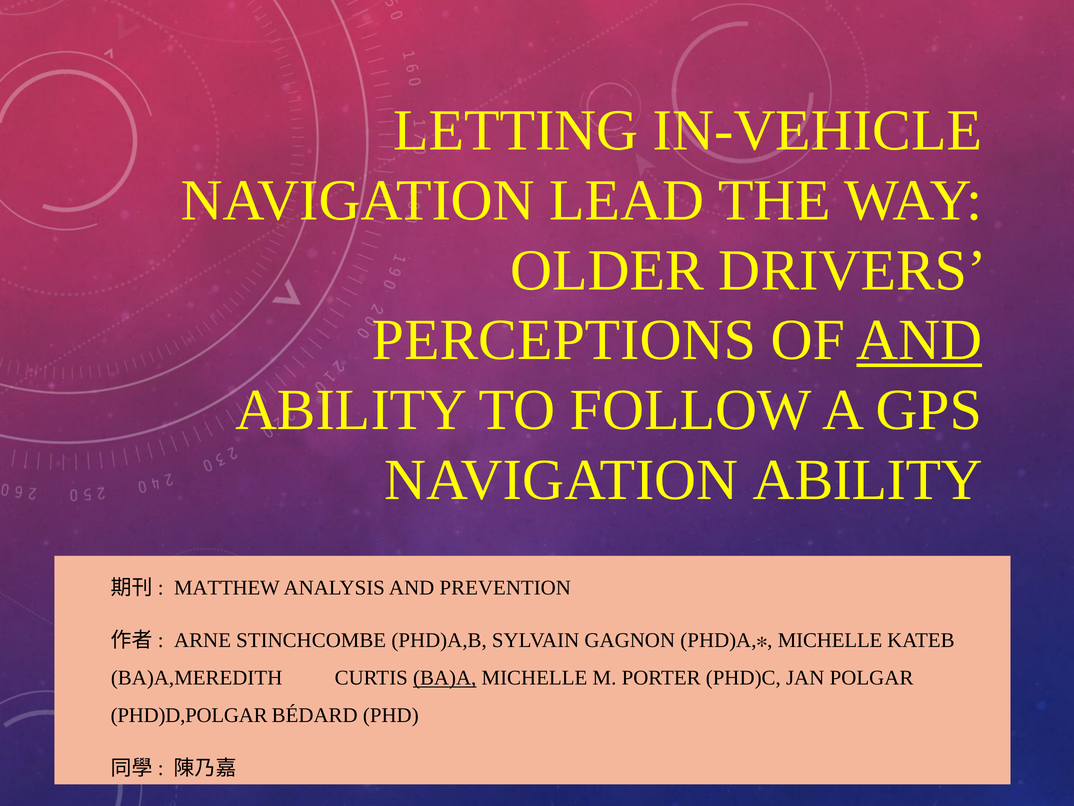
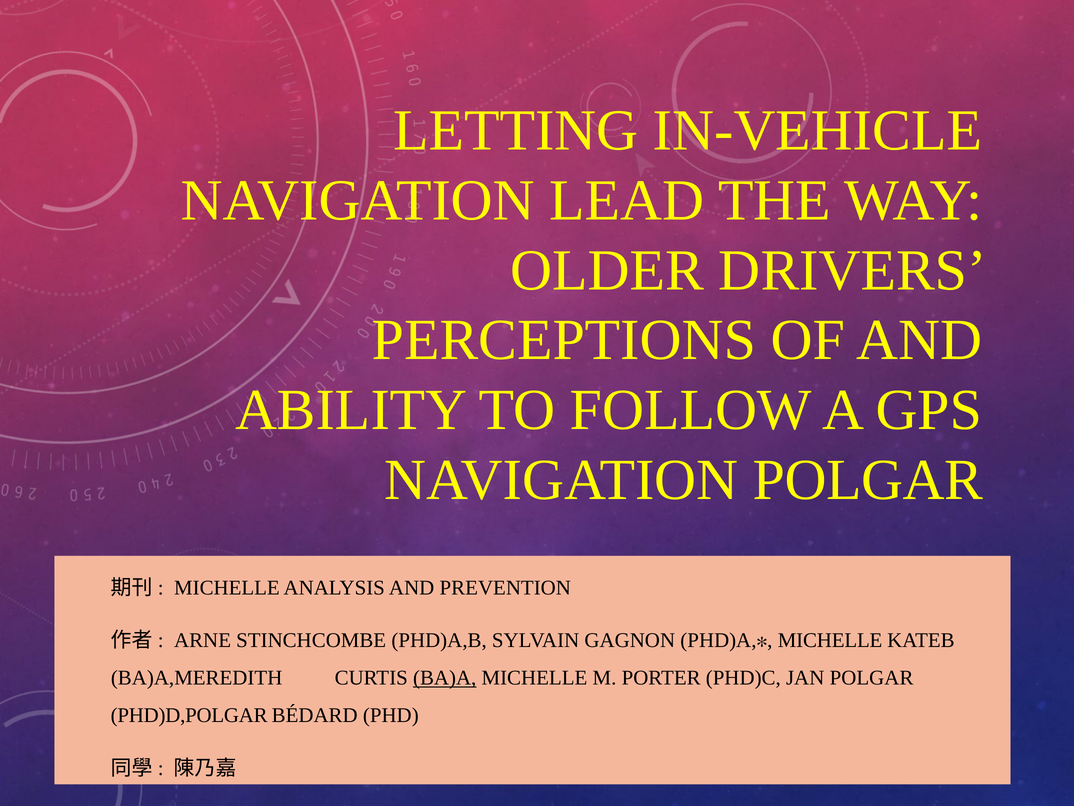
AND underline: present -> none (919, 340)
NAVIGATION ABILITY: ABILITY -> POLGAR (868, 480)
MATTHEW: MATTHEW -> MICHELLE (227, 587)
